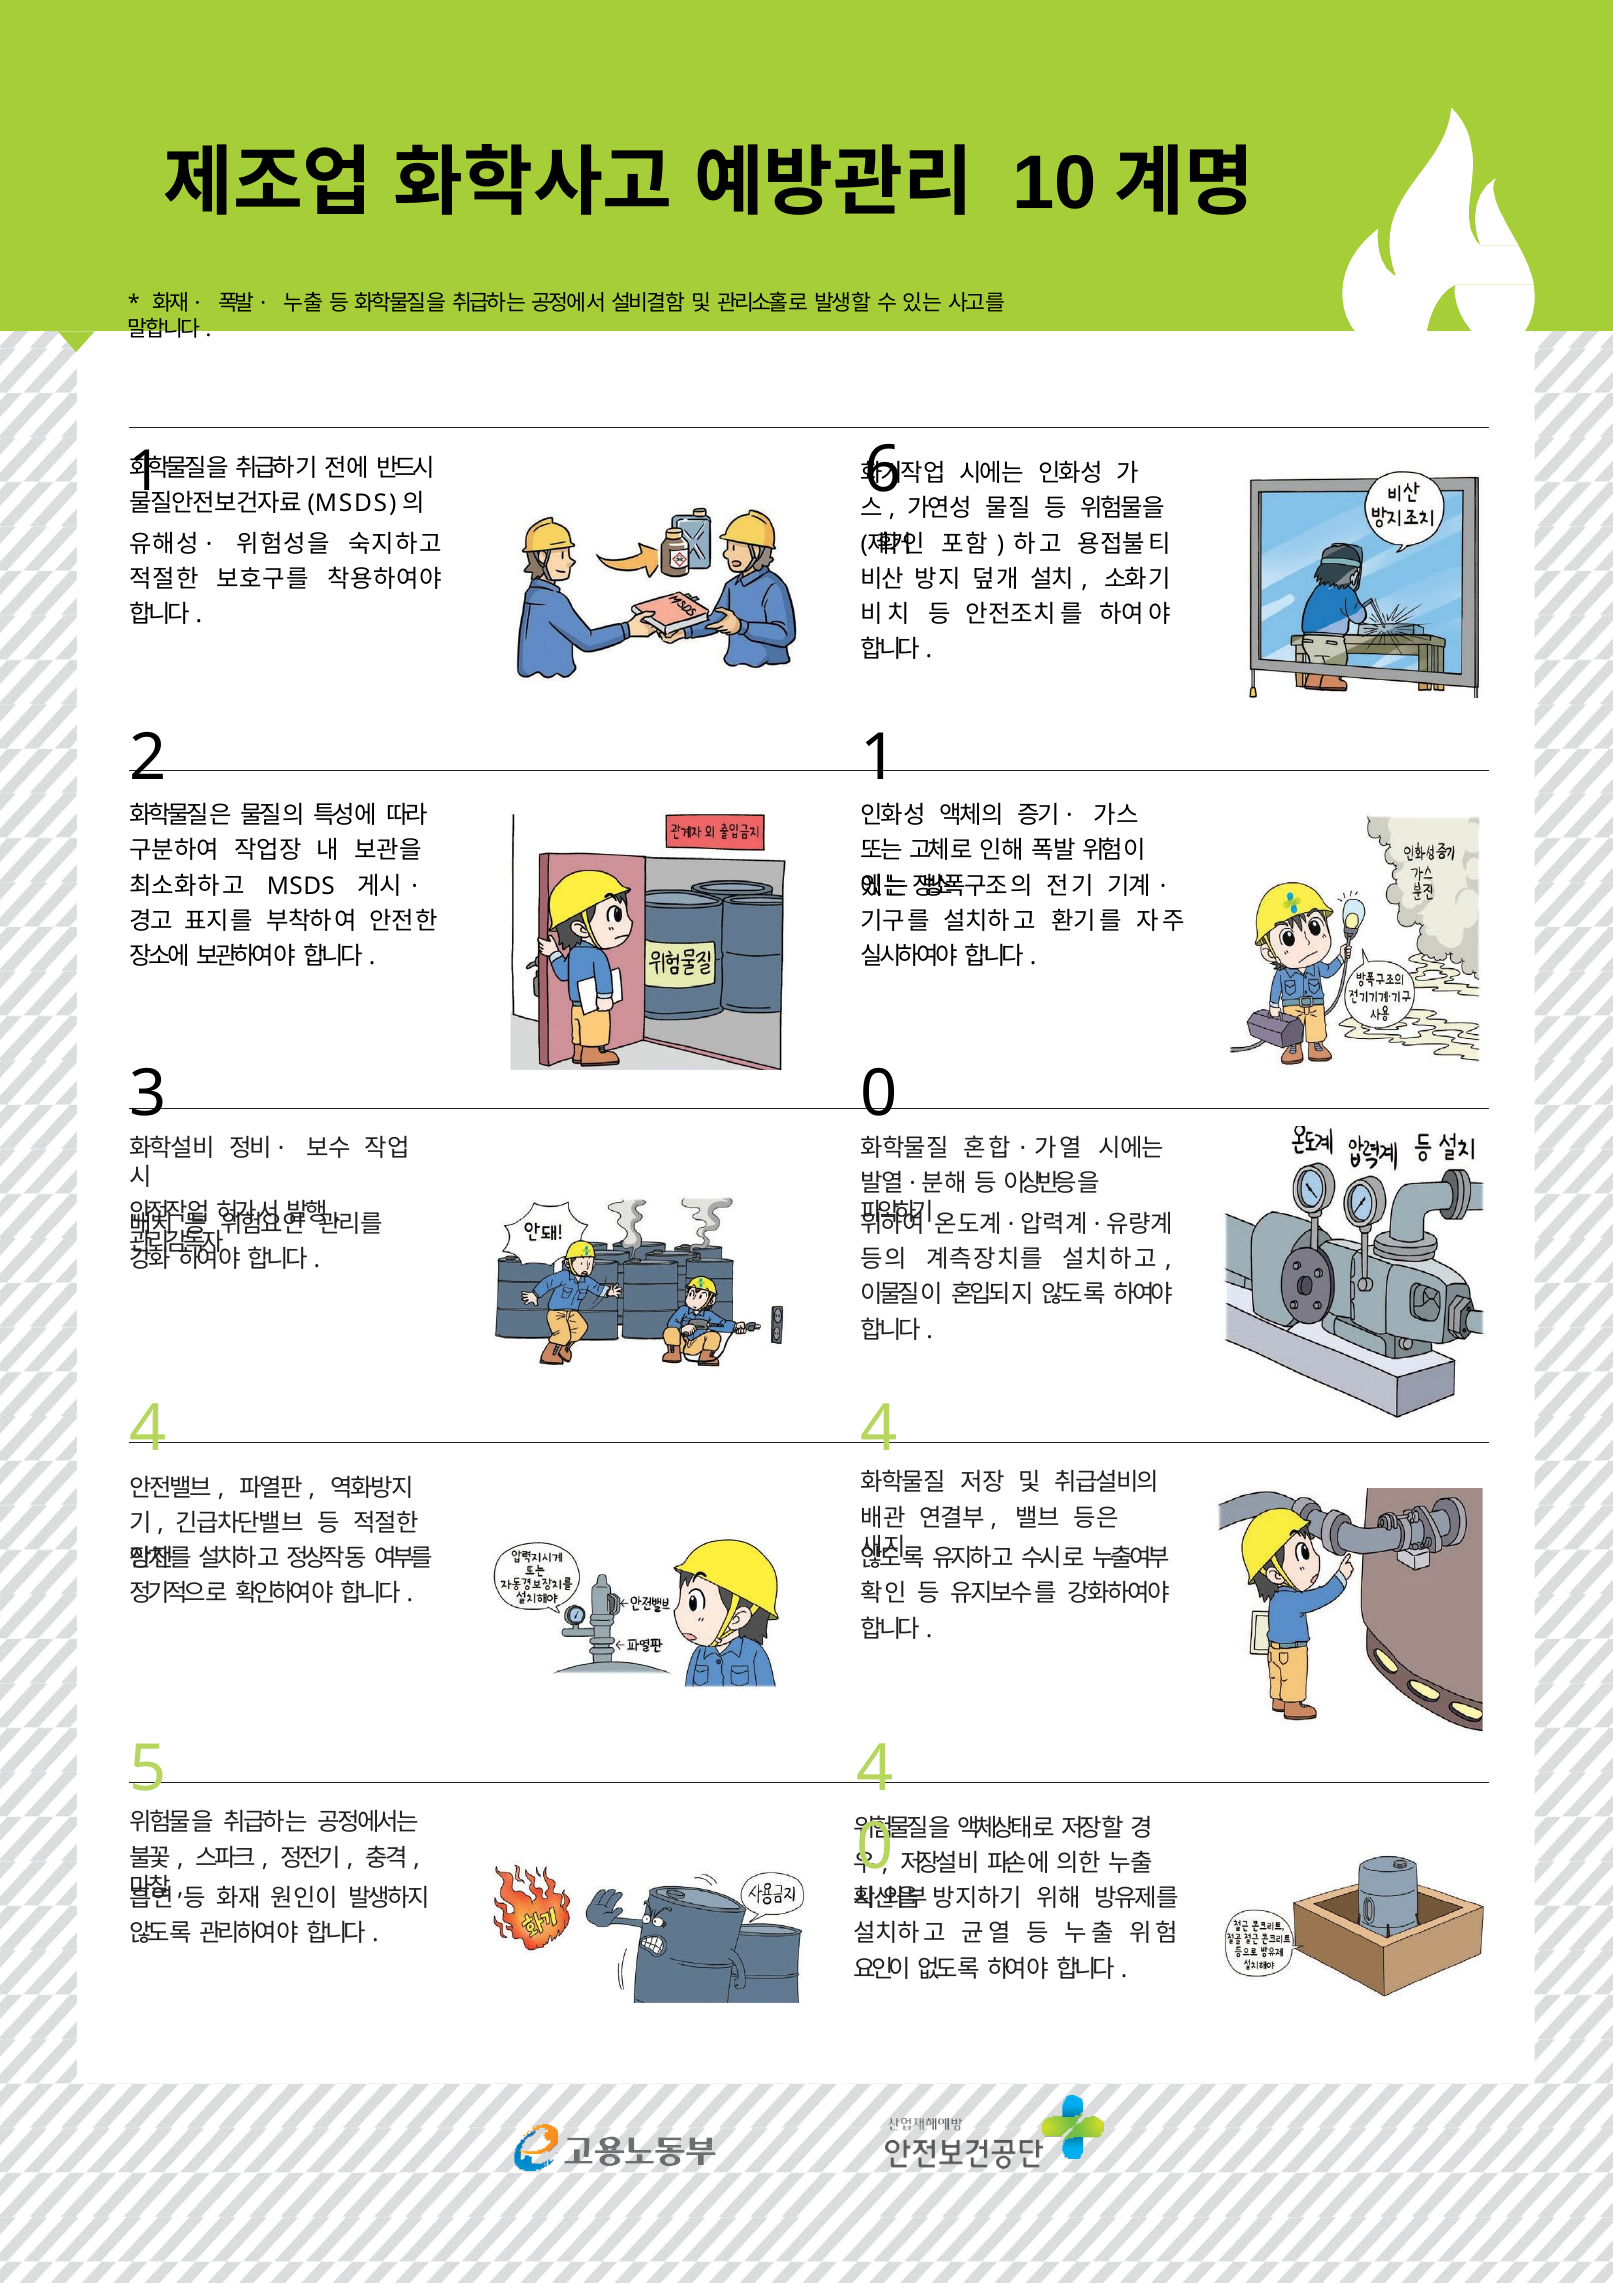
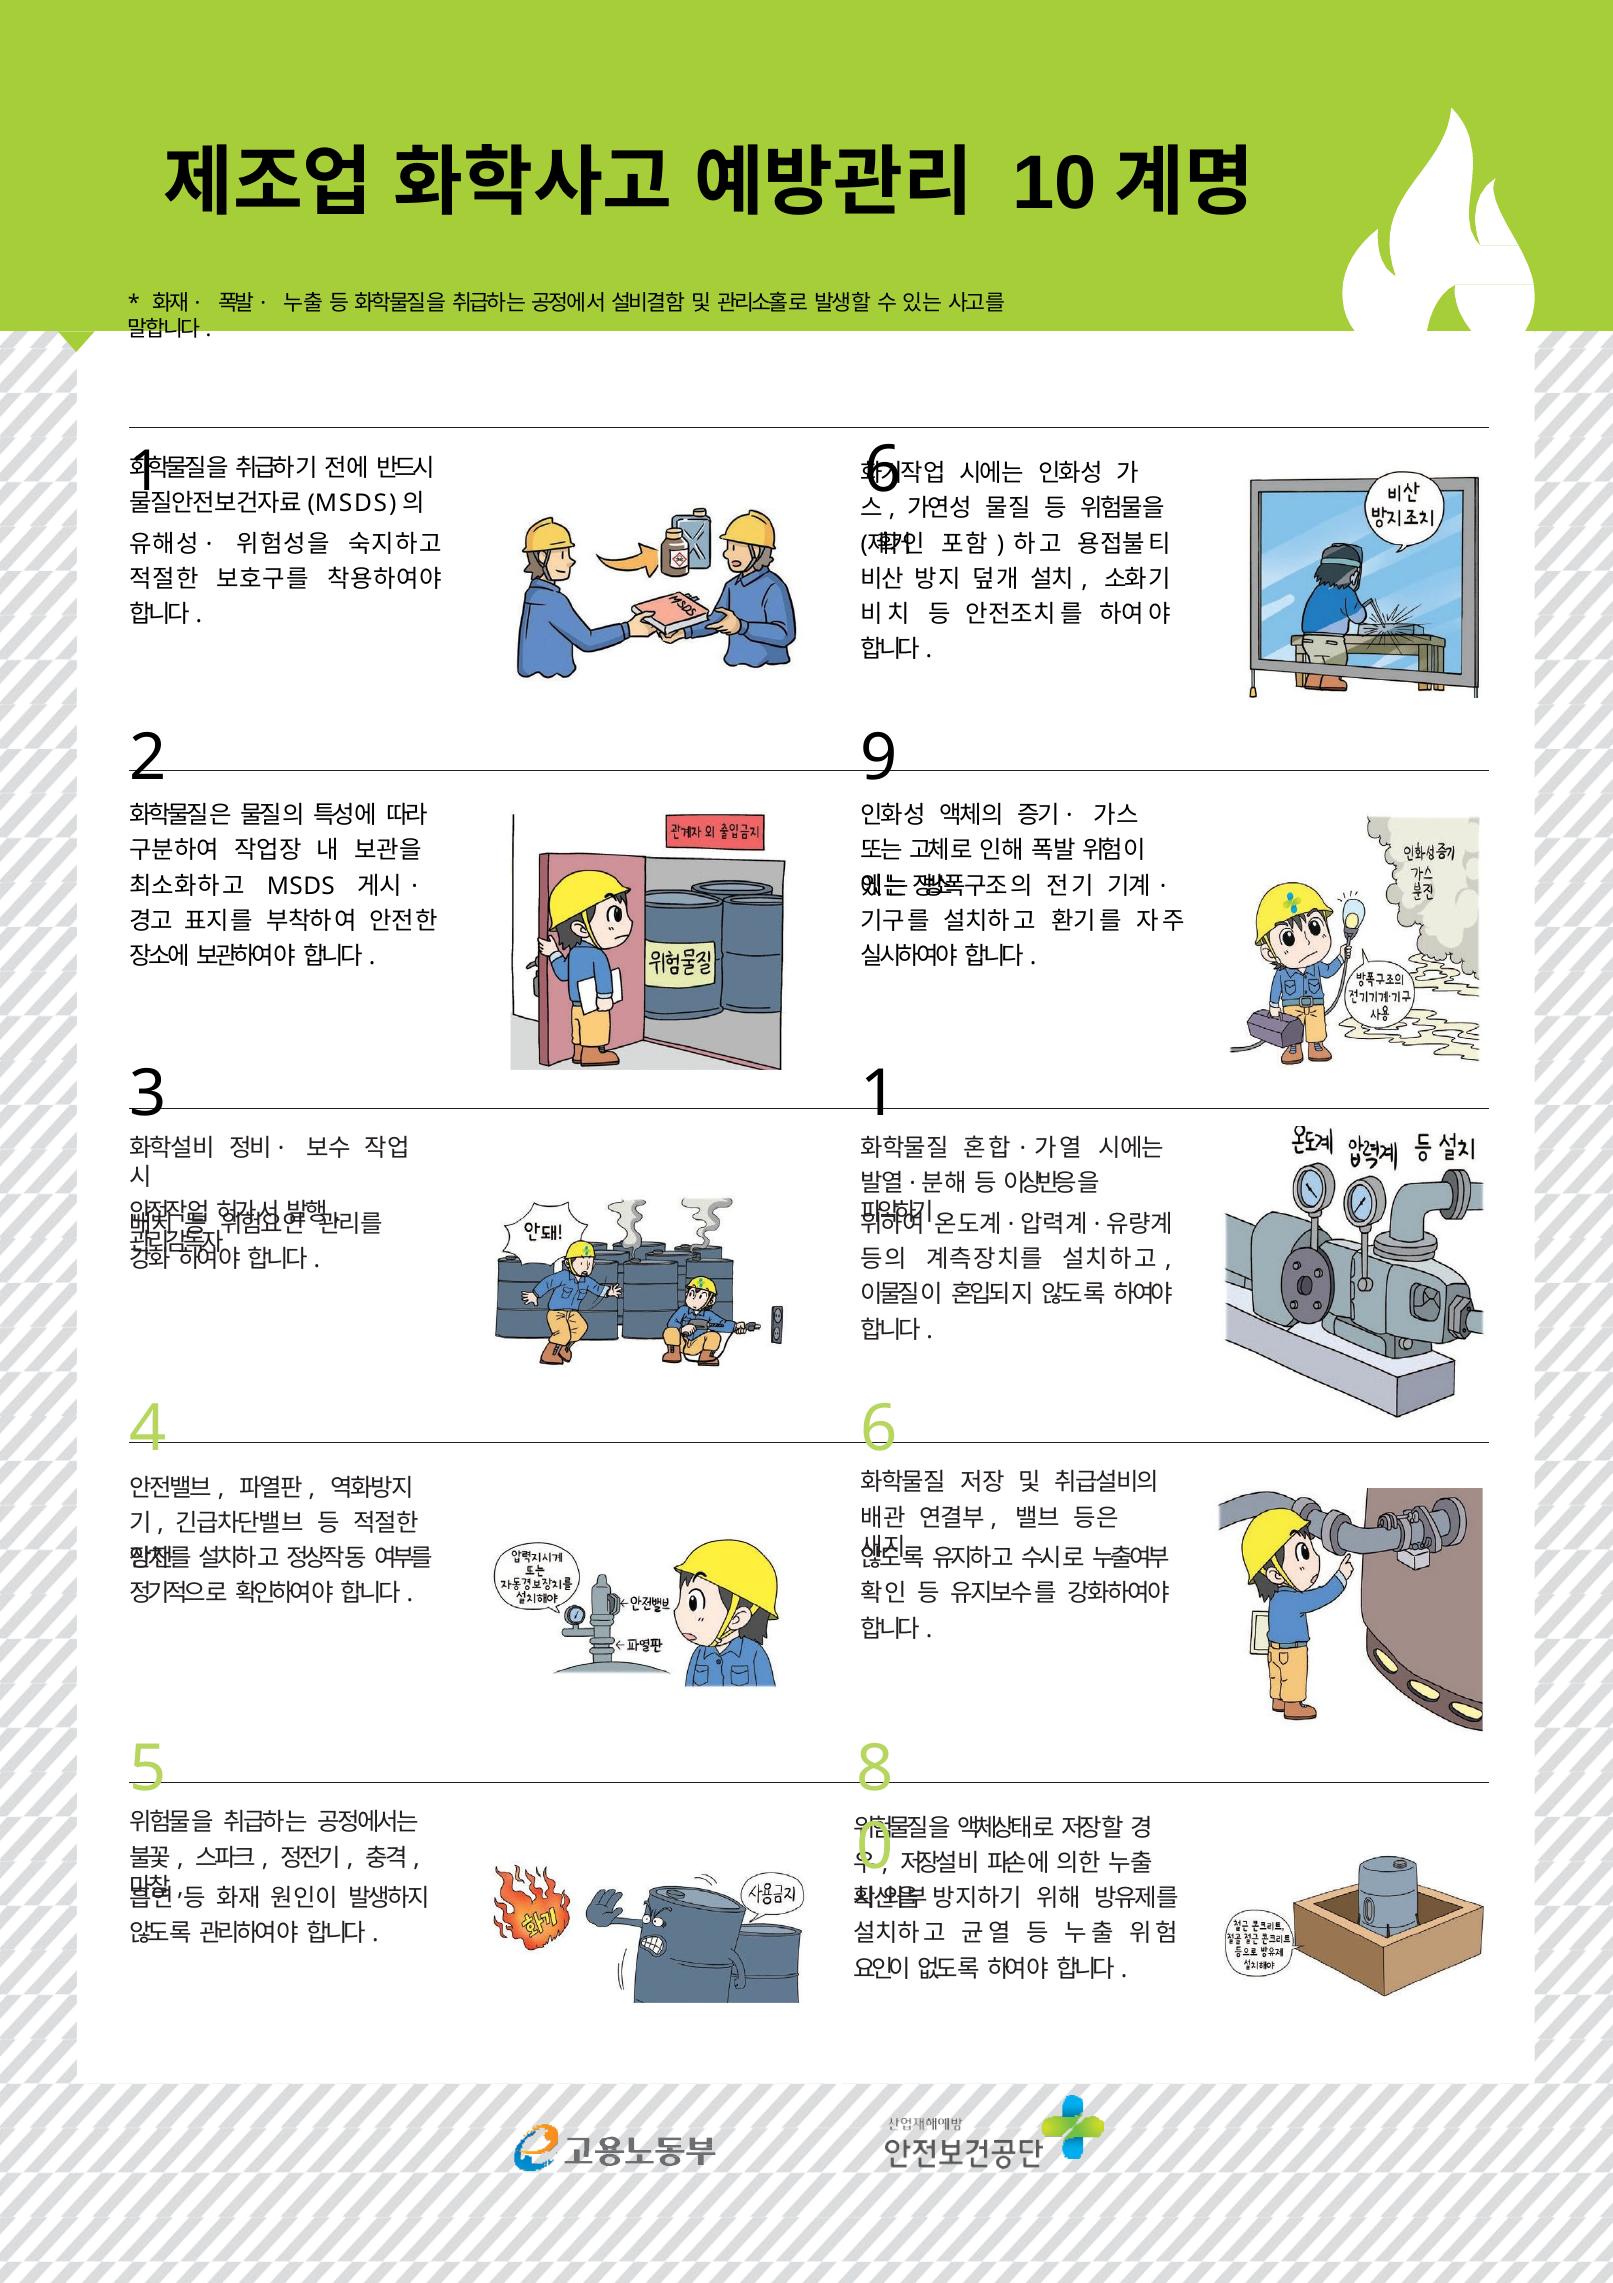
2 1: 1 -> 9 (879, 758)
3 0: 0 -> 1 (879, 1094)
4 4: 4 -> 6 (879, 1429)
5 4: 4 -> 8 (875, 1769)
